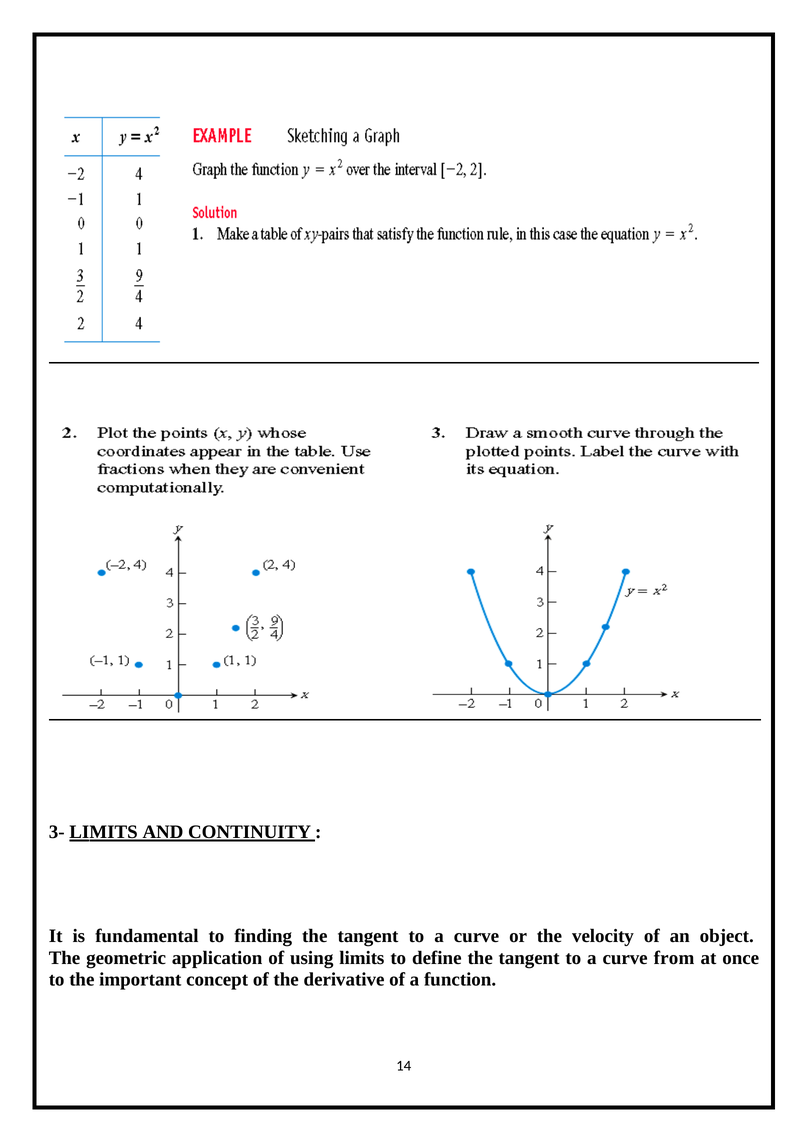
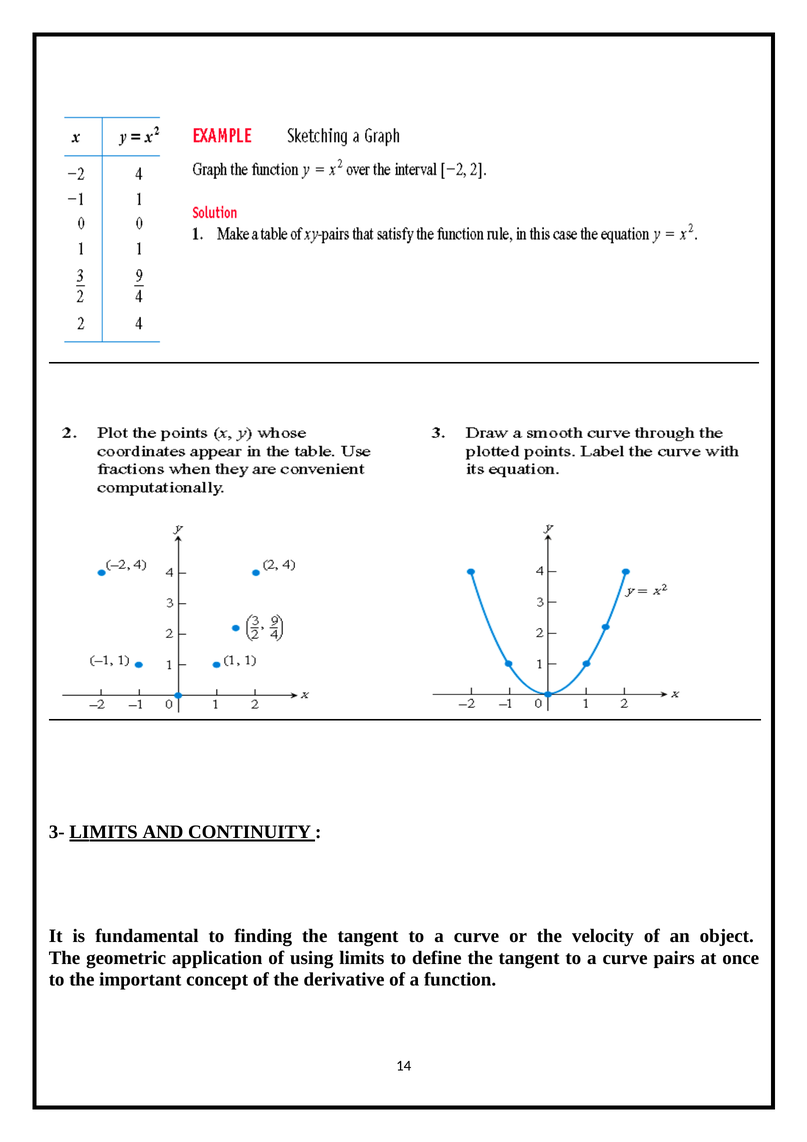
from: from -> pairs (674, 958)
